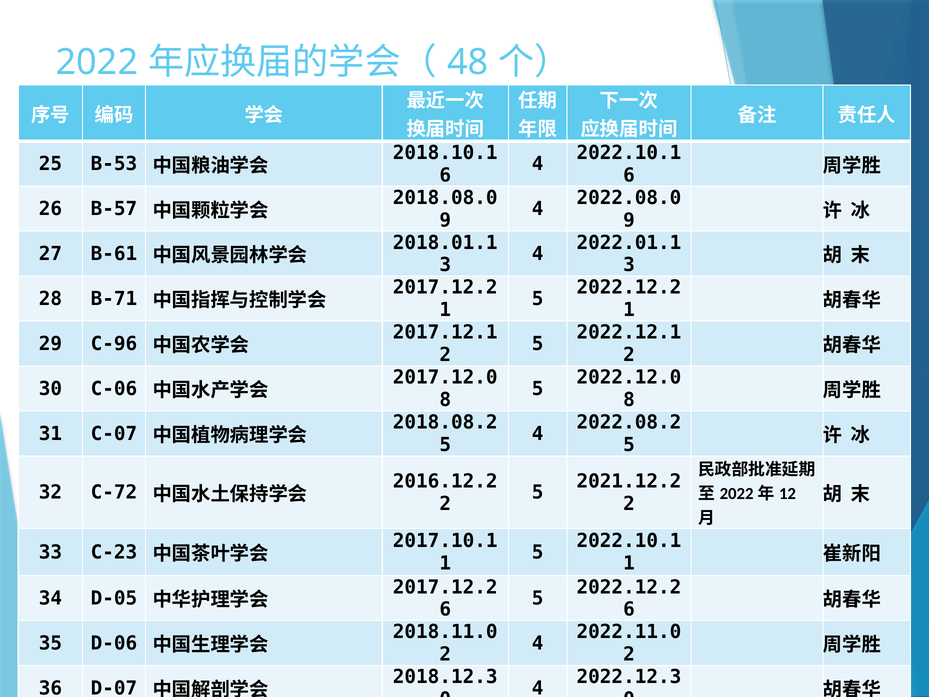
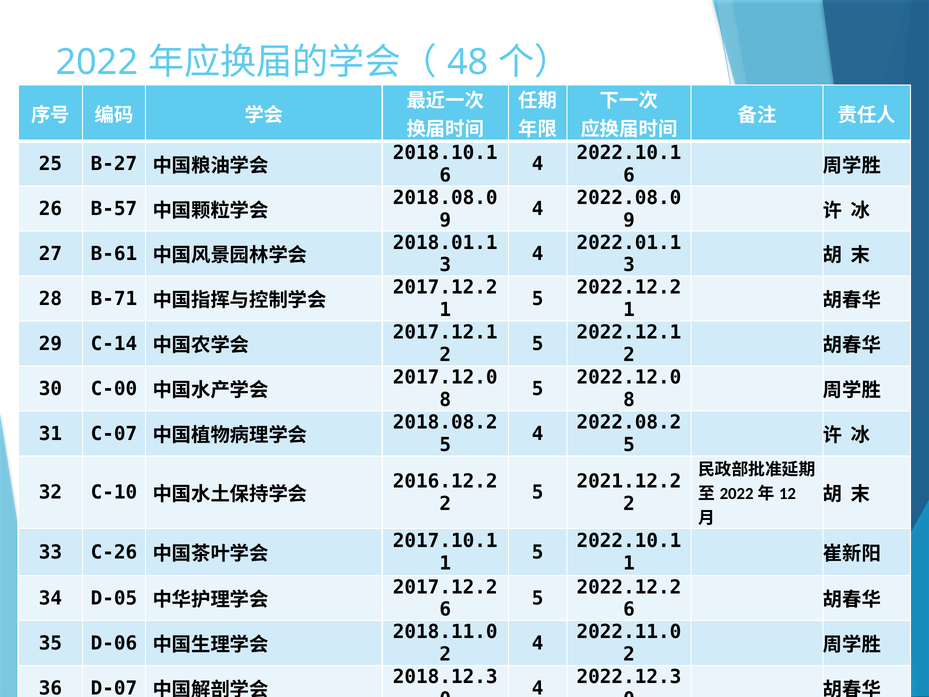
B-53: B-53 -> B-27 (114, 164)
C-96: C-96 -> C-14 (114, 344)
C-06: C-06 -> C-00 (114, 389)
C-72: C-72 -> C-10 (114, 492)
C-23: C-23 -> C-26 (114, 552)
